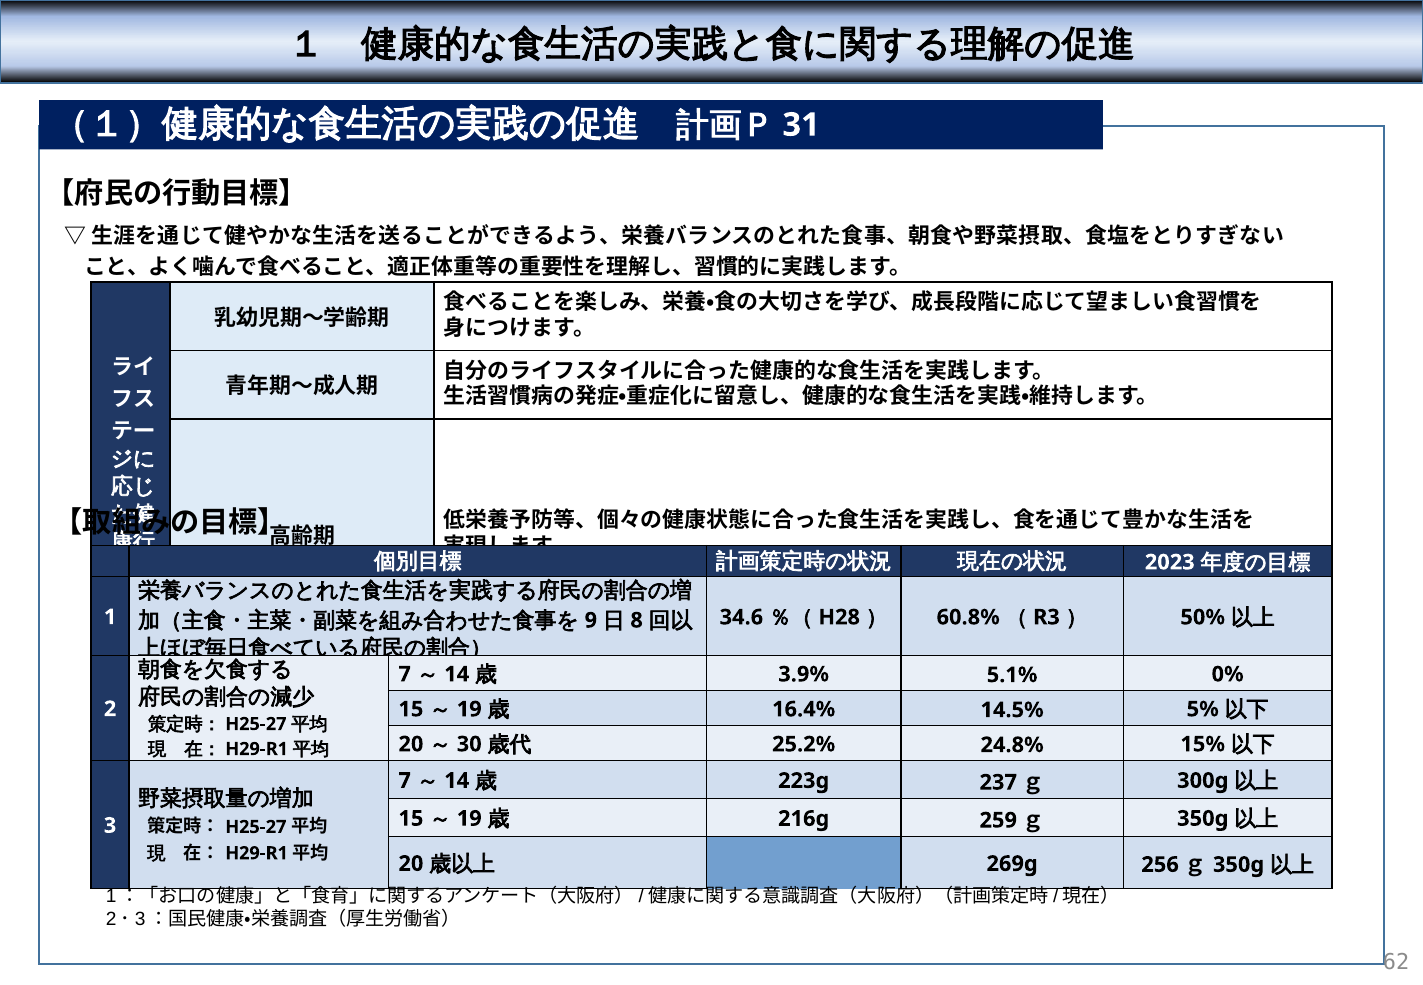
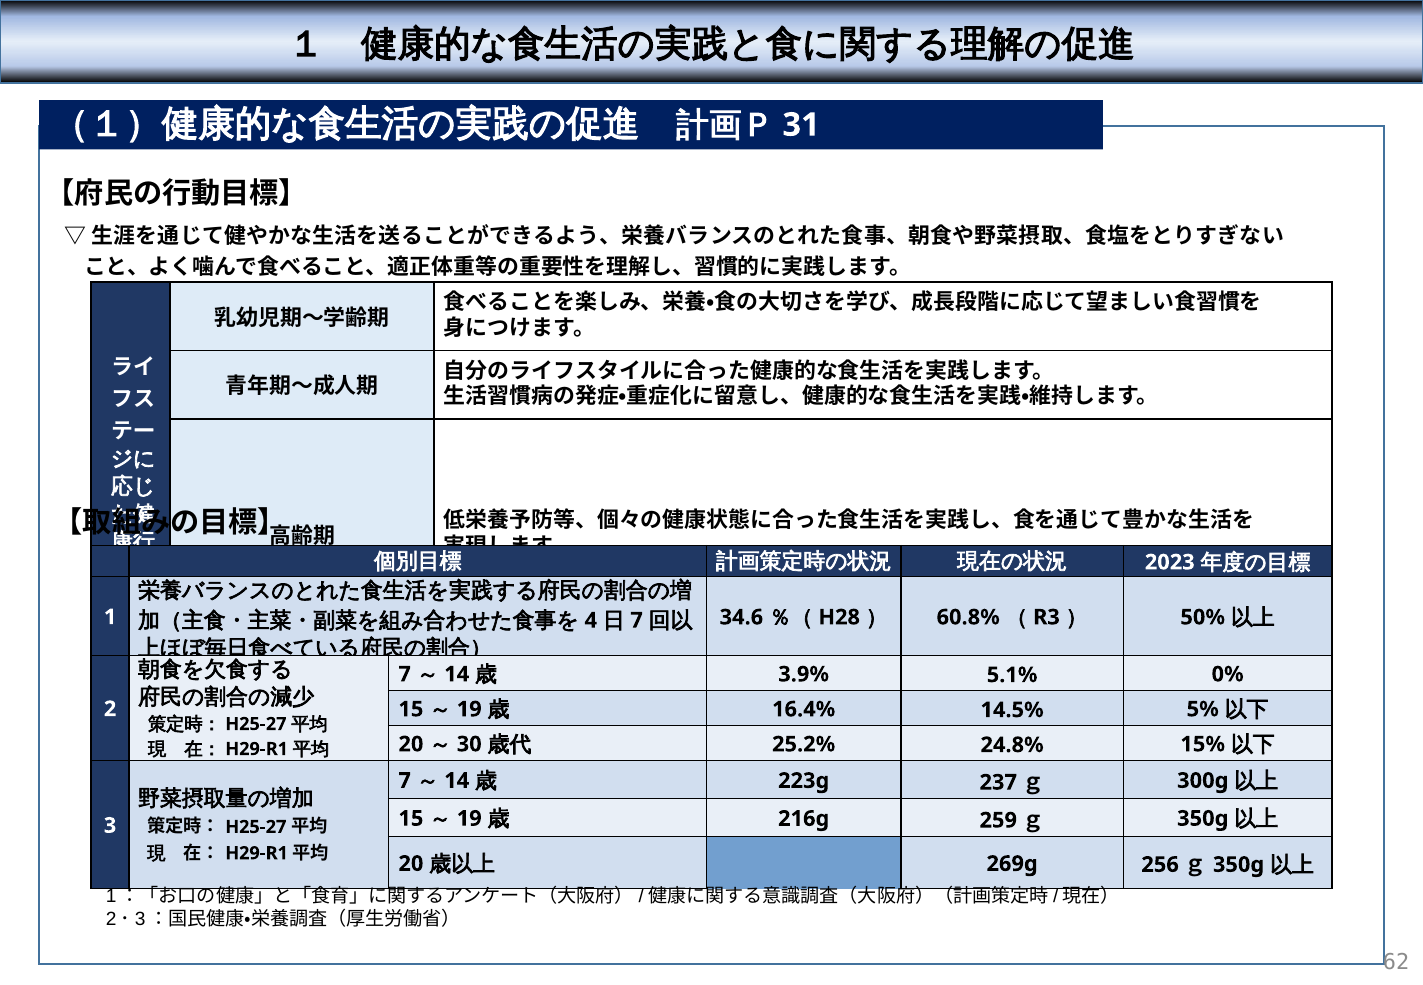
9: 9 -> 4 (591, 620)
8: 8 -> 7 (637, 620)
